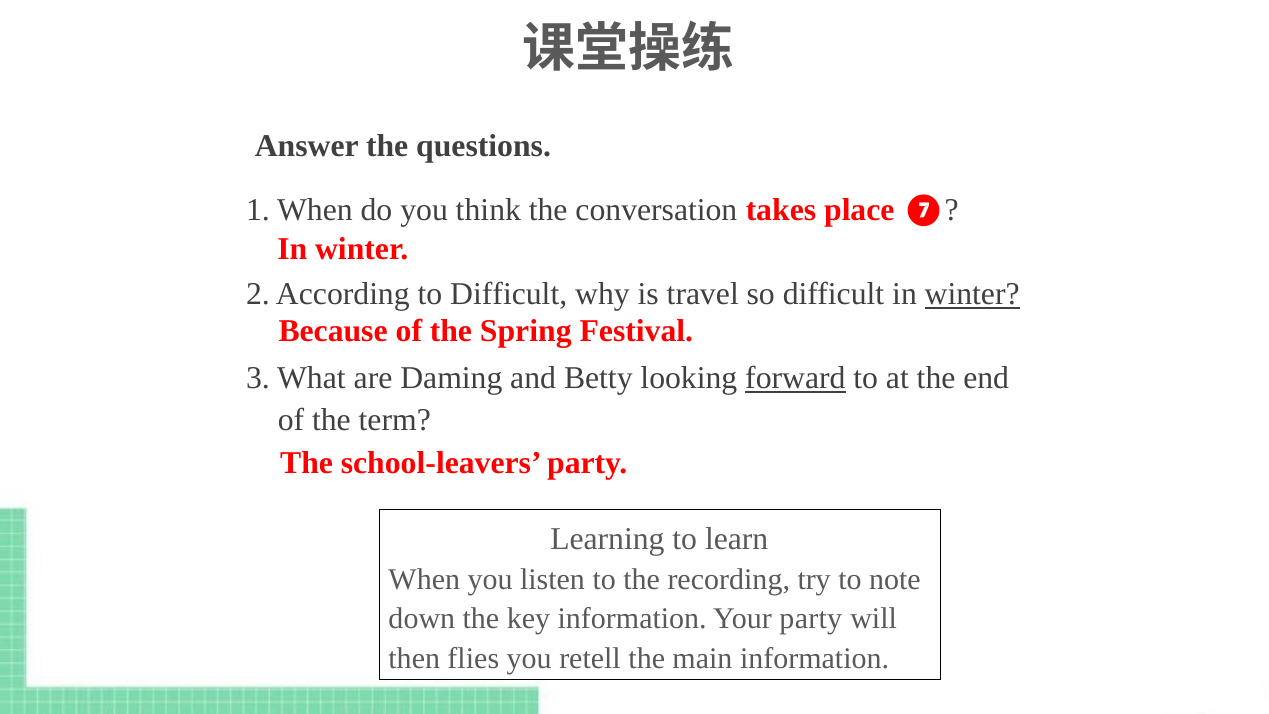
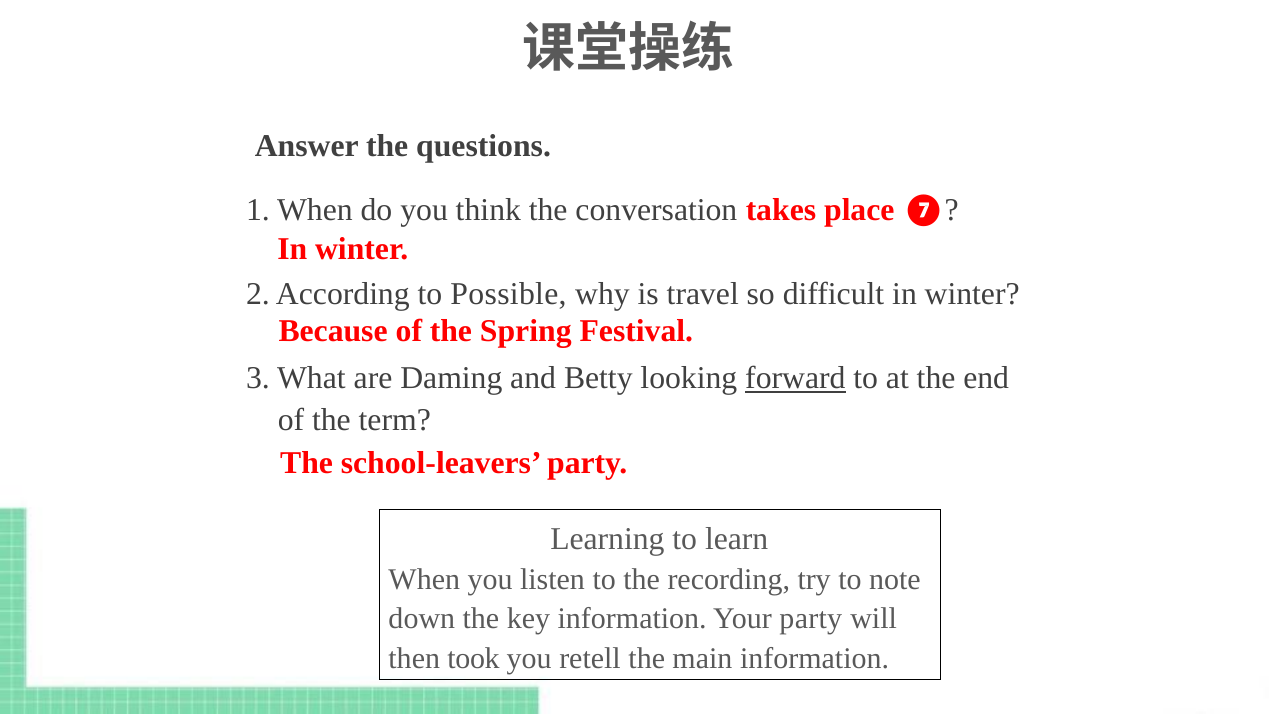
to Difficult: Difficult -> Possible (509, 294)
winter underline: present -> none (972, 294)
flies: flies -> took (473, 658)
